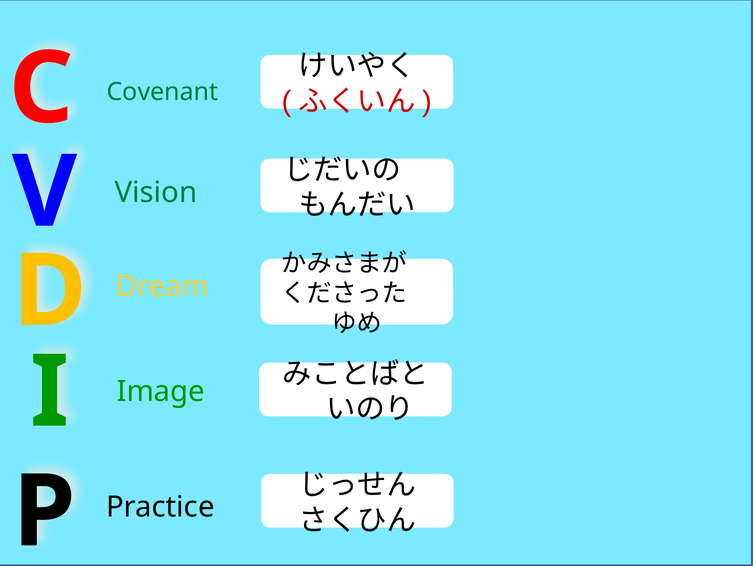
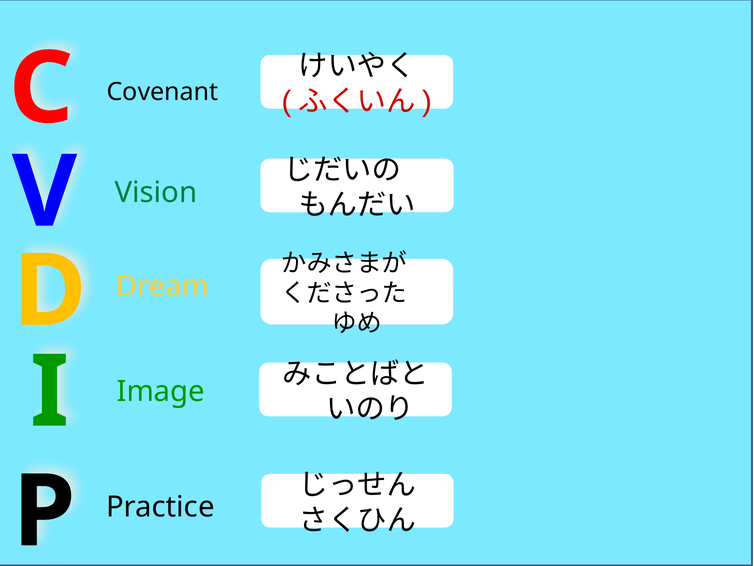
Covenant colour: green -> black (163, 92)
